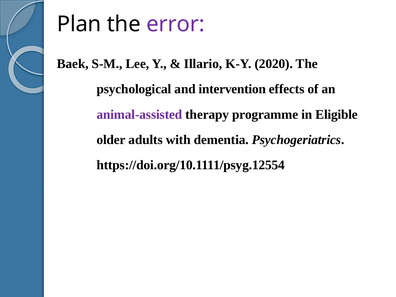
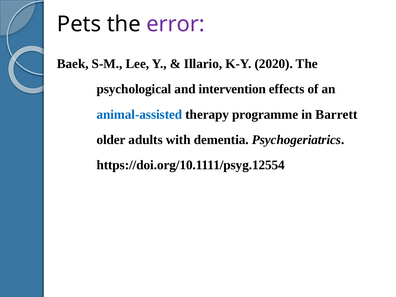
Plan: Plan -> Pets (79, 24)
animal-assisted colour: purple -> blue (139, 114)
Eligible: Eligible -> Barrett (336, 114)
